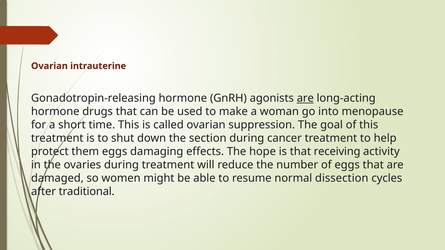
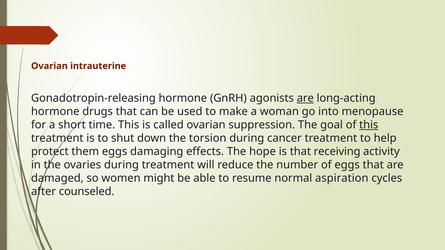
this underline: none -> present (369, 125)
section: section -> torsion (208, 138)
dissection: dissection -> aspiration (342, 179)
traditional: traditional -> counseled (87, 192)
